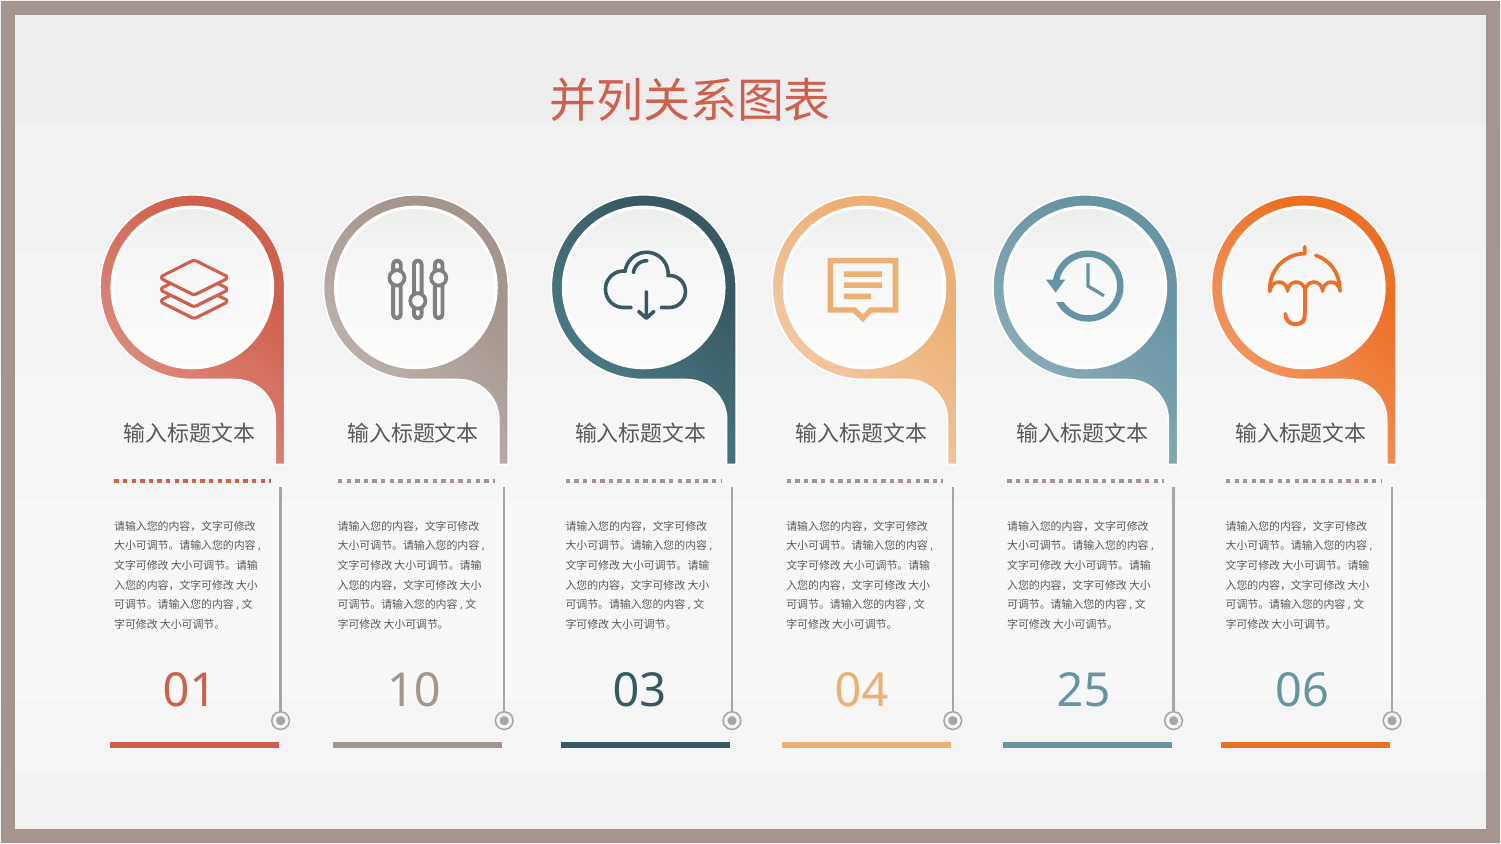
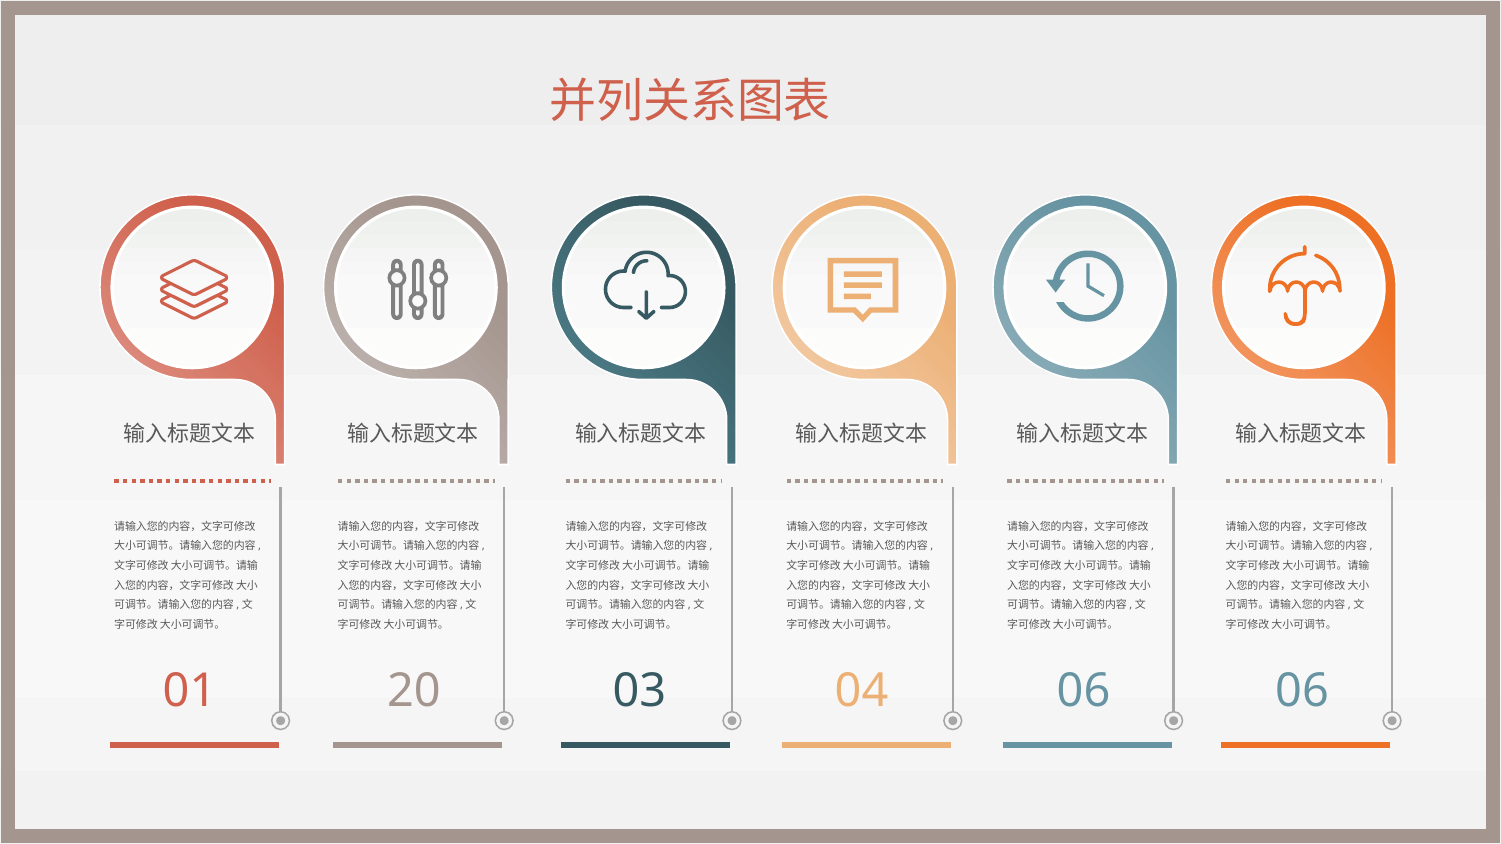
10: 10 -> 20 (414, 691)
04 25: 25 -> 06 (1084, 691)
